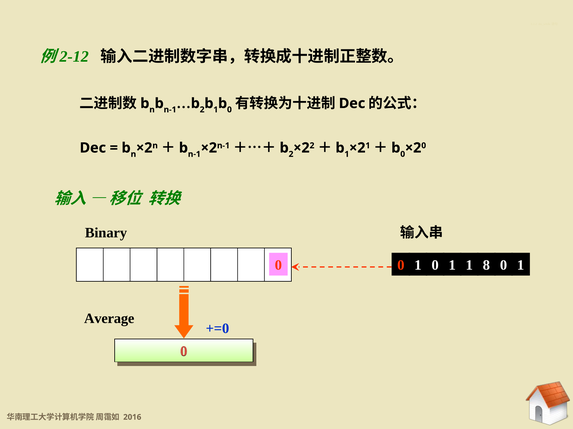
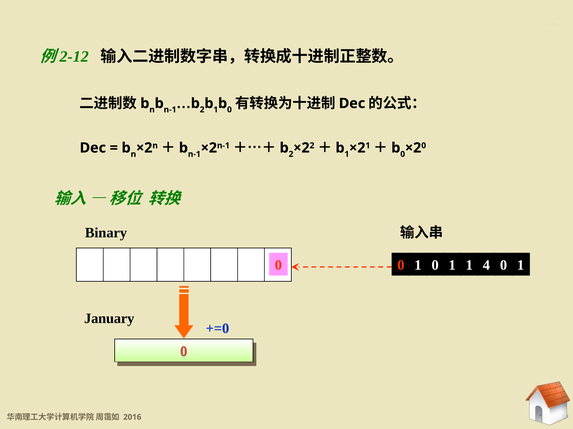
8: 8 -> 4 (486, 266)
Average: Average -> January (109, 319)
